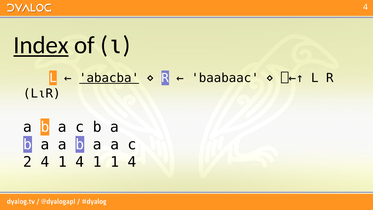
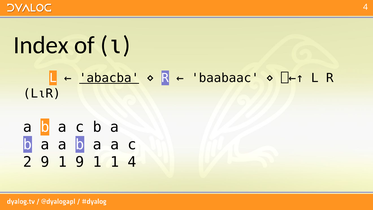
Index underline: present -> none (41, 45)
2 4: 4 -> 9 (45, 162)
4: 4 -> 9 (80, 162)
